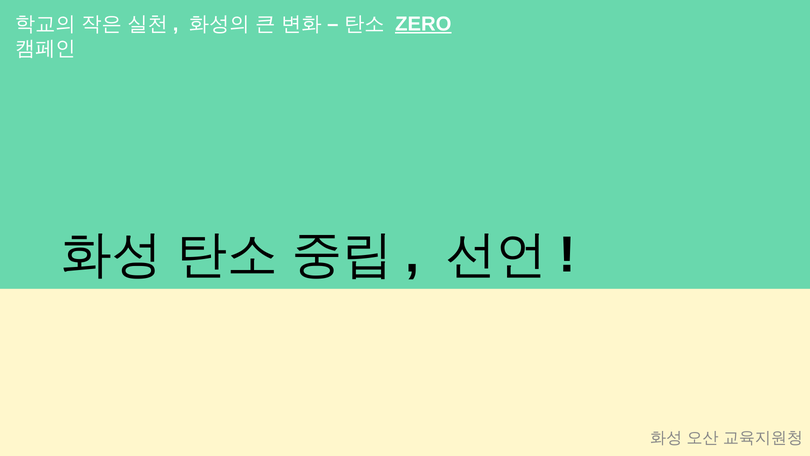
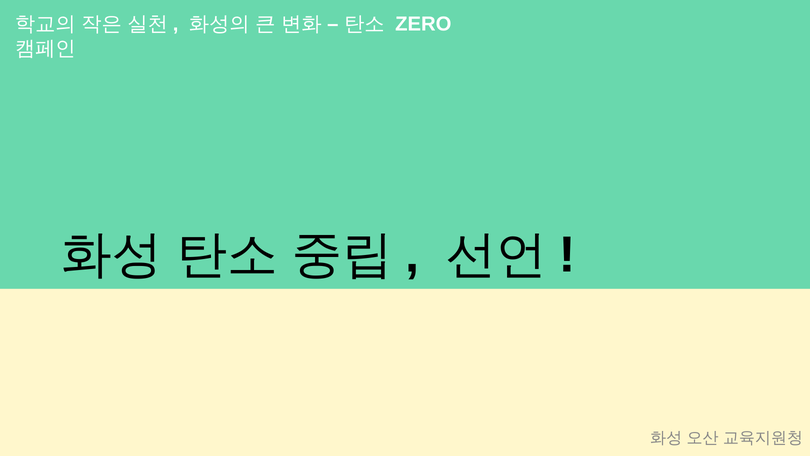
ZERO underline: present -> none (423, 24)
